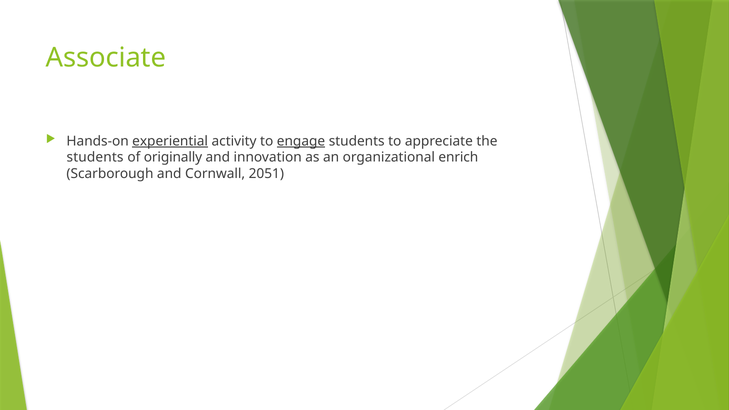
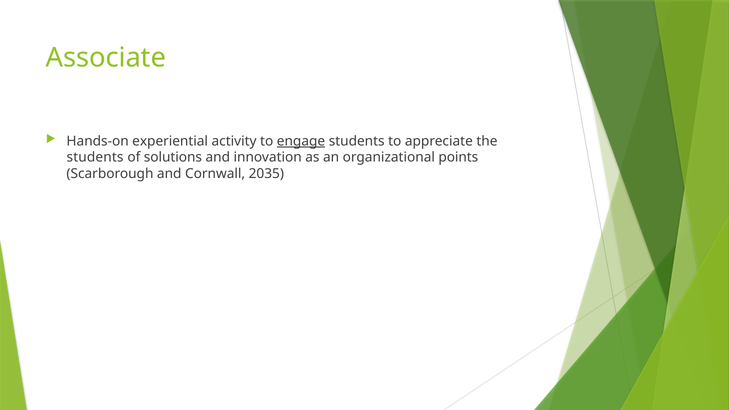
experiential underline: present -> none (170, 141)
originally: originally -> solutions (173, 157)
enrich: enrich -> points (458, 157)
2051: 2051 -> 2035 (266, 174)
